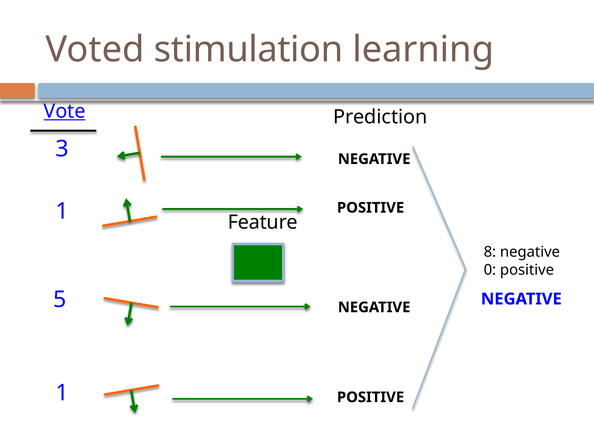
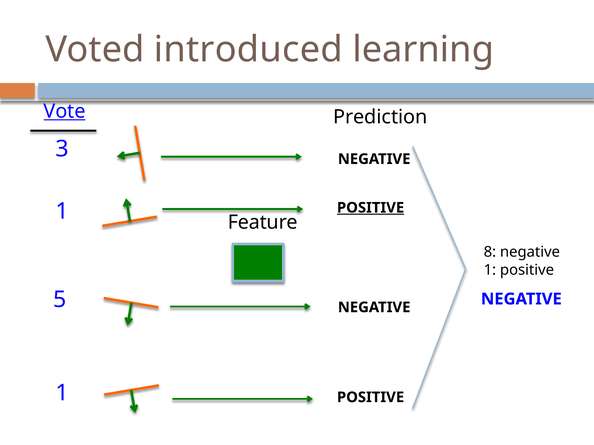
stimulation: stimulation -> introduced (248, 50)
POSITIVE underline: none -> present (371, 208)
0: 0 -> 1 (490, 270)
